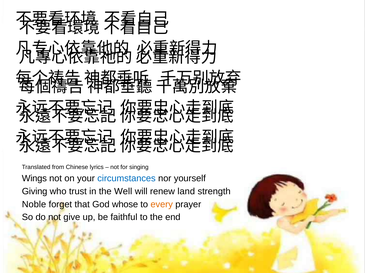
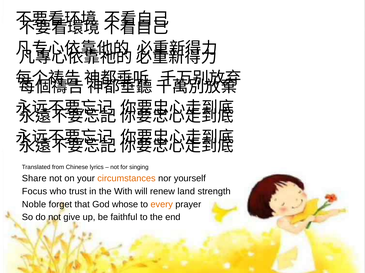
Wings: Wings -> Share (34, 179)
circumstances colour: blue -> orange (126, 179)
Giving: Giving -> Focus (35, 192)
Well: Well -> With (123, 192)
